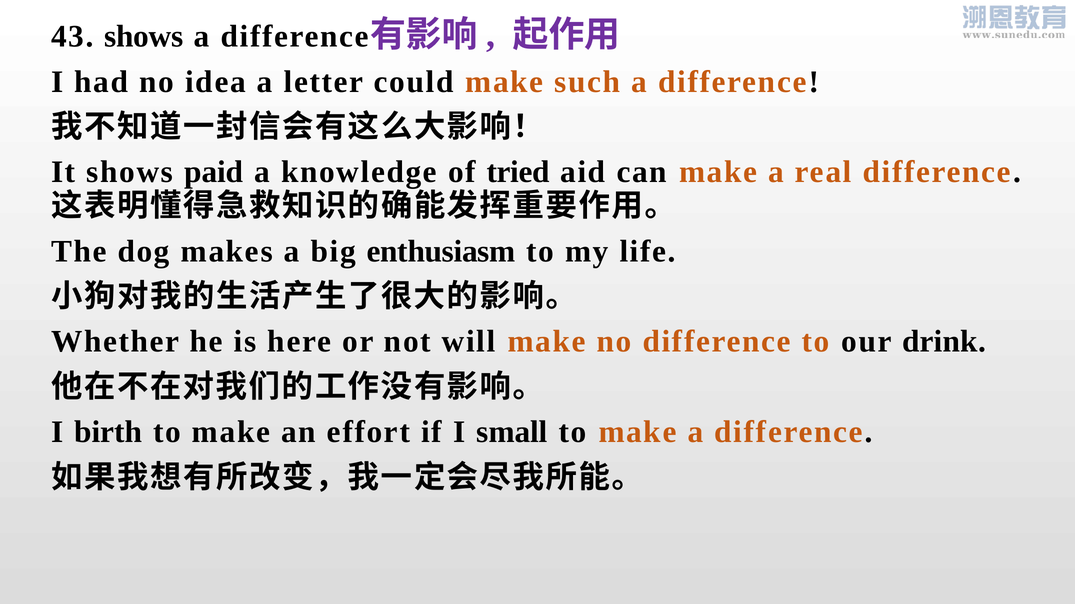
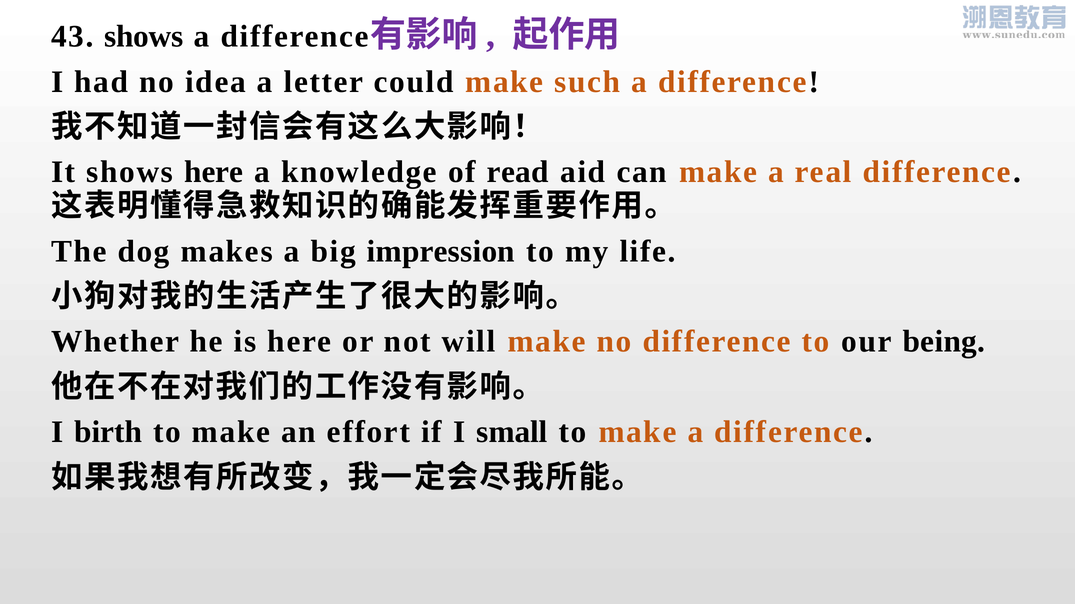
shows paid: paid -> here (214, 172)
tried: tried -> read (518, 172)
enthusiasm: enthusiasm -> impression (441, 252)
drink: drink -> being (944, 342)
